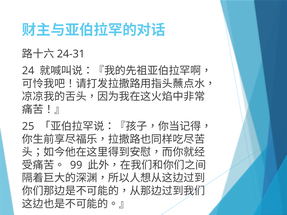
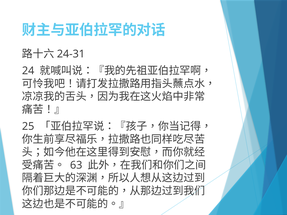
99: 99 -> 63 (76, 165)
